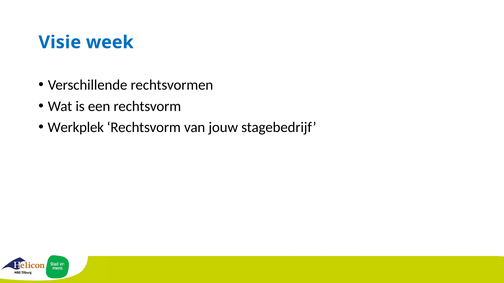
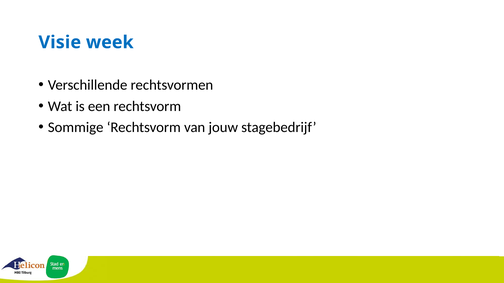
Werkplek: Werkplek -> Sommige (76, 127)
